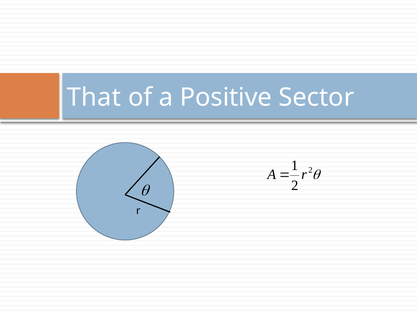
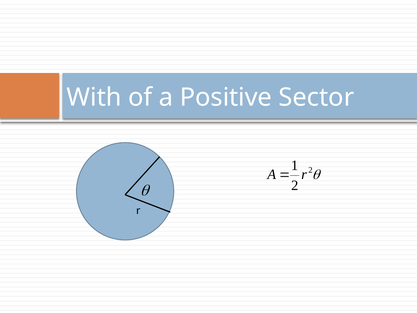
That: That -> With (94, 97)
